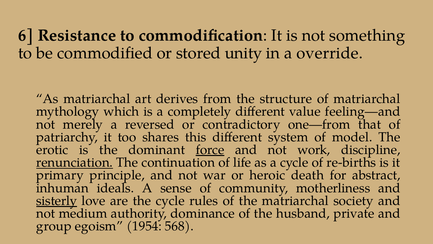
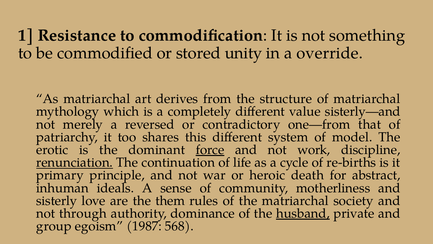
6: 6 -> 1 (26, 35)
feeling—and: feeling—and -> sisterly—and (363, 111)
sisterly underline: present -> none (57, 200)
the cycle: cycle -> them (170, 200)
medium: medium -> through (83, 213)
husband underline: none -> present (303, 213)
1954: 1954 -> 1987 (144, 226)
